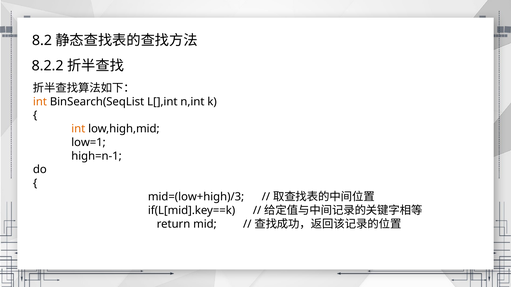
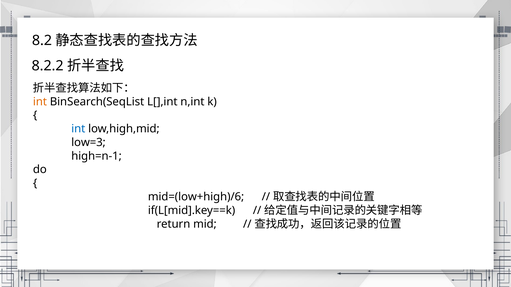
int colour: orange -> blue (78, 129)
low=1: low=1 -> low=3 (88, 143)
mid=(low+high)/3: mid=(low+high)/3 -> mid=(low+high)/6 (196, 197)
